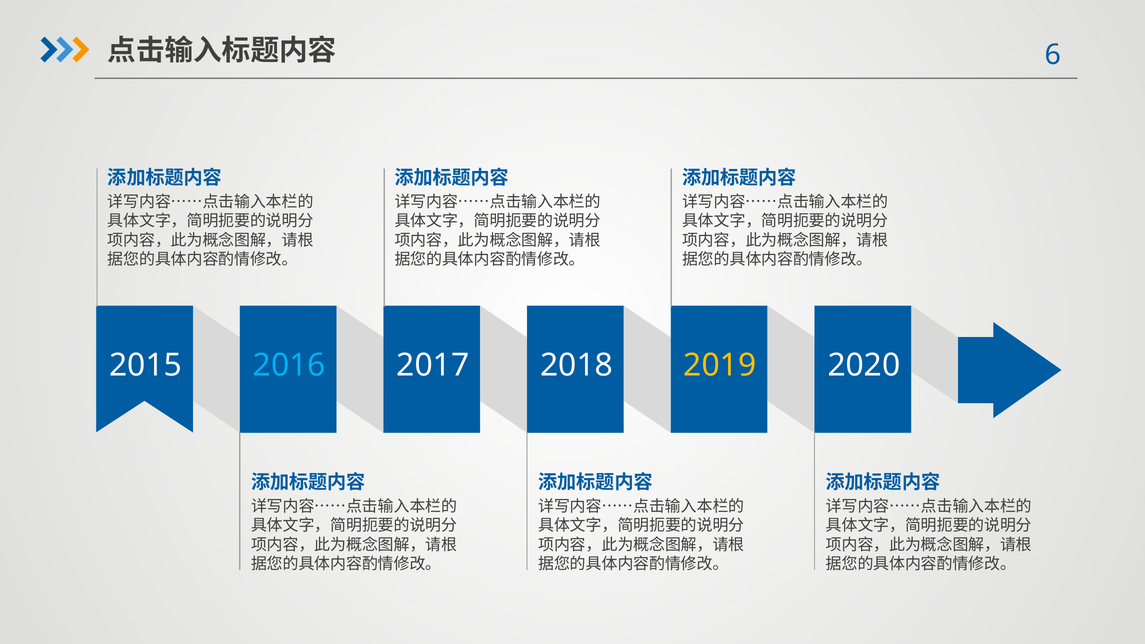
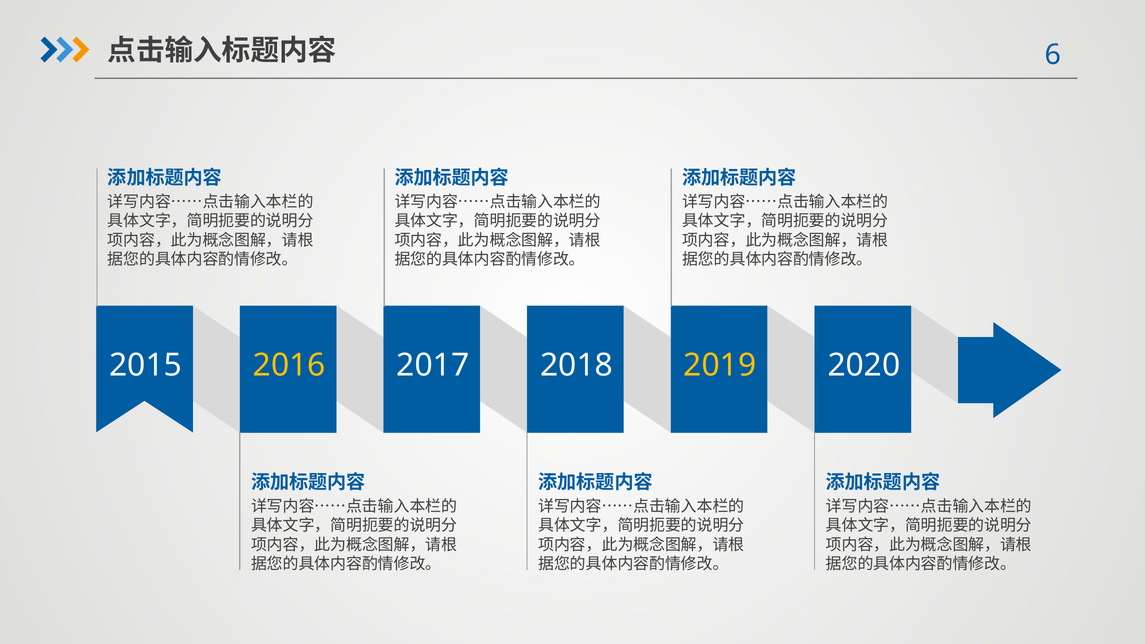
2016 colour: light blue -> yellow (289, 365)
